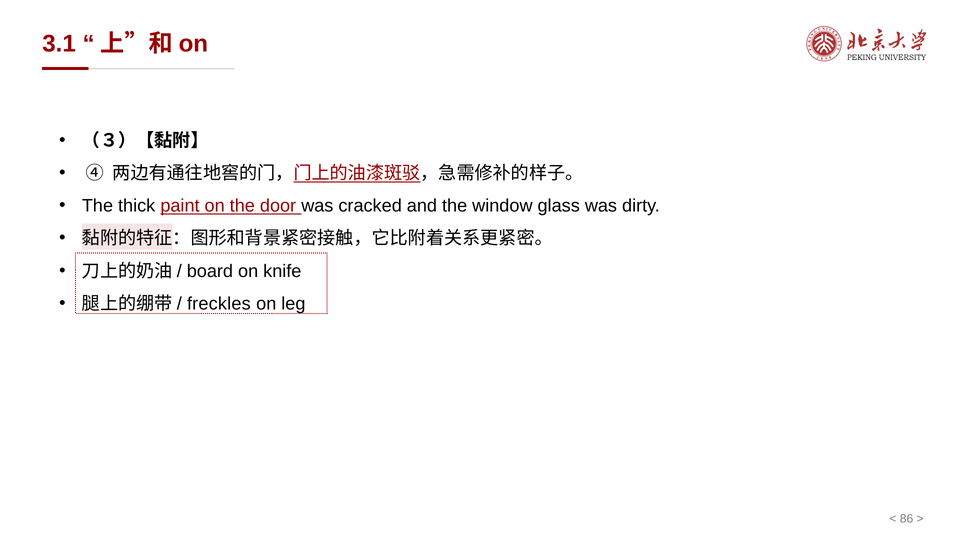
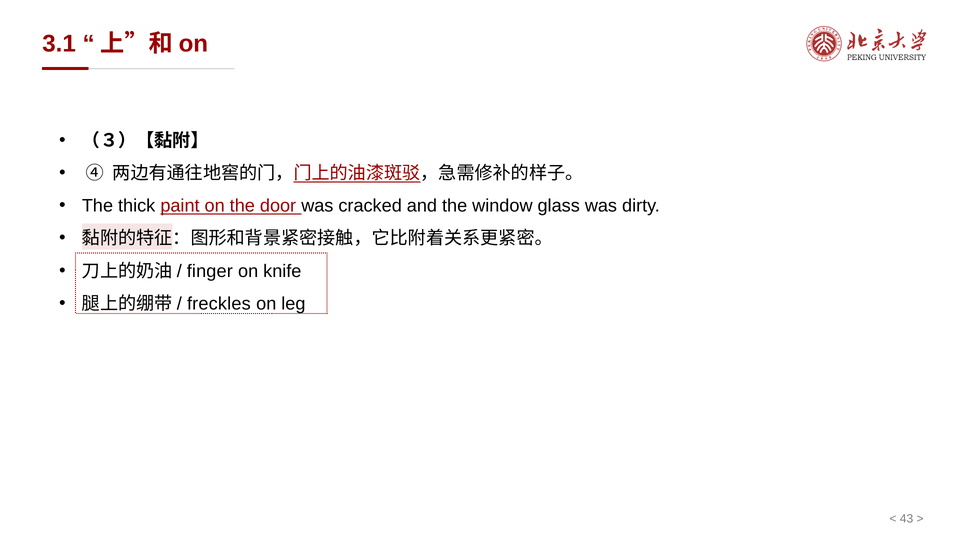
board: board -> finger (210, 271)
86: 86 -> 43 (907, 519)
